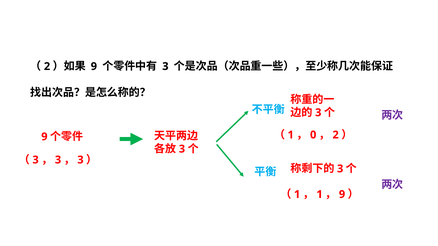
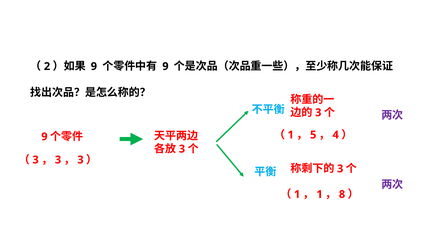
3: 3 -> 9 (165, 66)
0: 0 -> 5 (313, 135)
2: 2 -> 4 (336, 135)
9: 9 -> 8 (342, 195)
